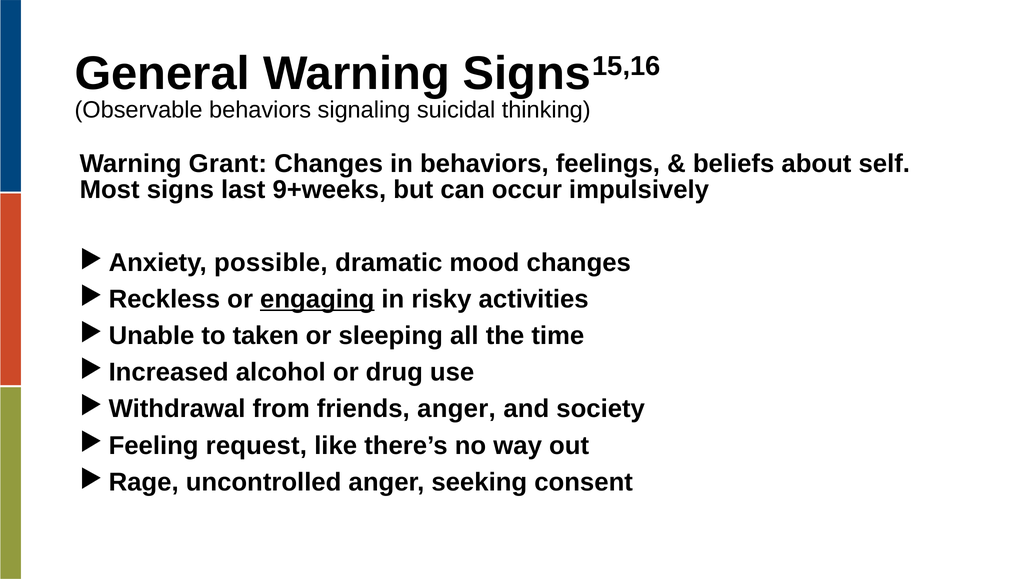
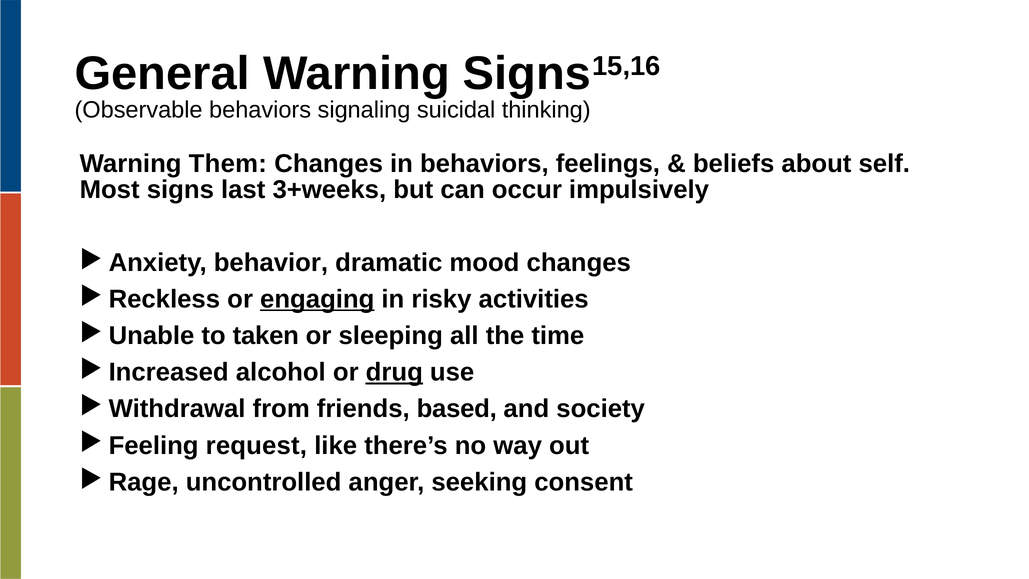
Grant: Grant -> Them (228, 164)
9+weeks: 9+weeks -> 3+weeks (329, 190)
possible: possible -> behavior (271, 263)
drug underline: none -> present (394, 372)
friends anger: anger -> based (457, 409)
